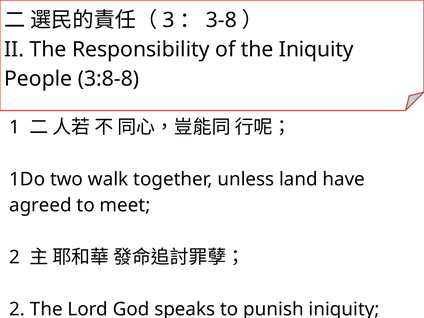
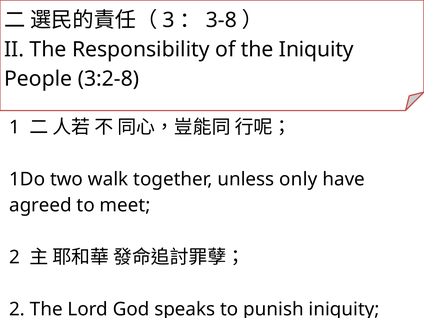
3:8-8: 3:8-8 -> 3:2-8 (108, 79)
land: land -> only (298, 179)
